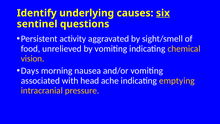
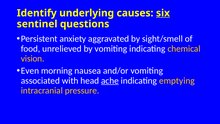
activity: activity -> anxiety (73, 39)
Days: Days -> Even (30, 71)
ache underline: none -> present (110, 81)
